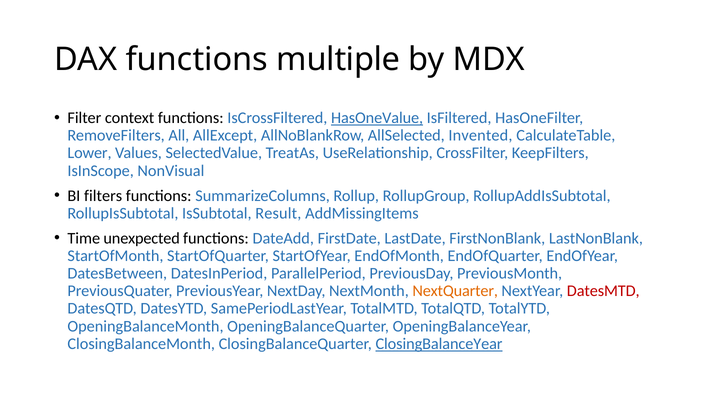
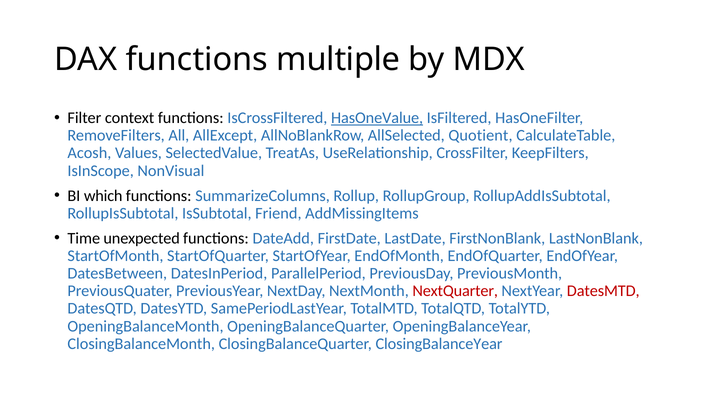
Invented: Invented -> Quotient (481, 135)
Lower: Lower -> Acosh (89, 153)
filters: filters -> which (103, 195)
Result: Result -> Friend (278, 213)
NextQuarter colour: orange -> red (455, 291)
ClosingBalanceYear underline: present -> none (439, 343)
